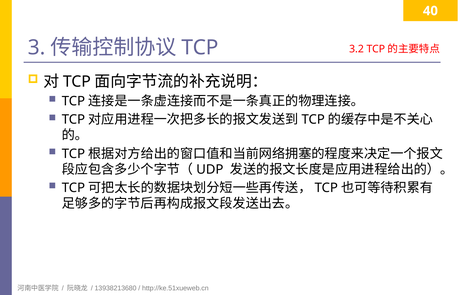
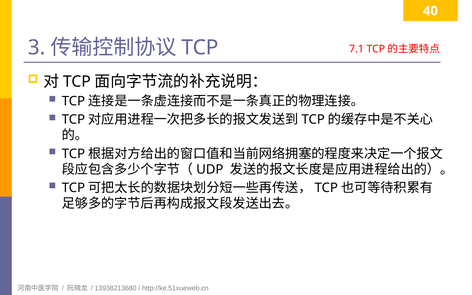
3.2: 3.2 -> 7.1 (356, 49)
